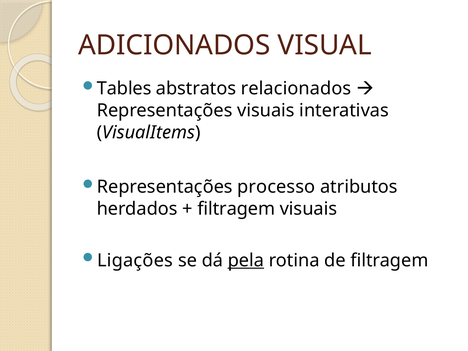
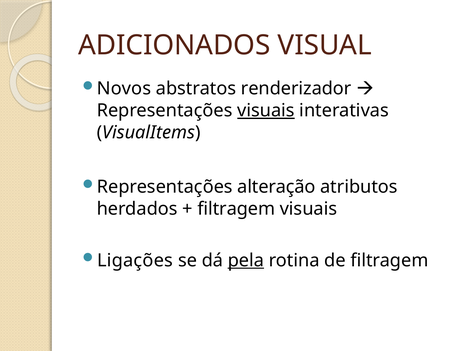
Tables: Tables -> Novos (124, 89)
relacionados: relacionados -> renderizador (296, 89)
visuais underline: none -> present (266, 110)
processo: processo -> alteração (276, 187)
